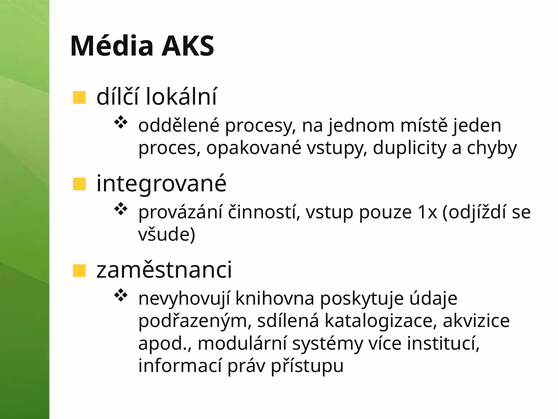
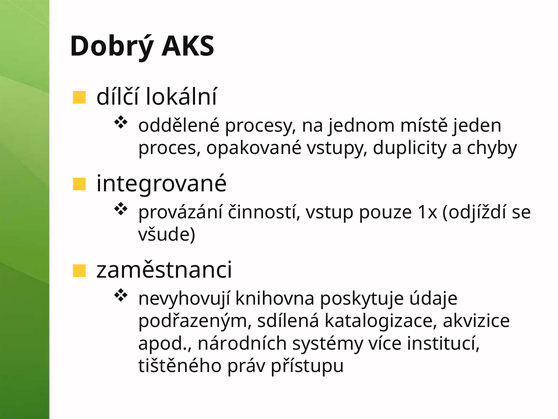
Média: Média -> Dobrý (112, 46)
modulární: modulární -> národních (242, 343)
informací: informací -> tištěného (180, 365)
